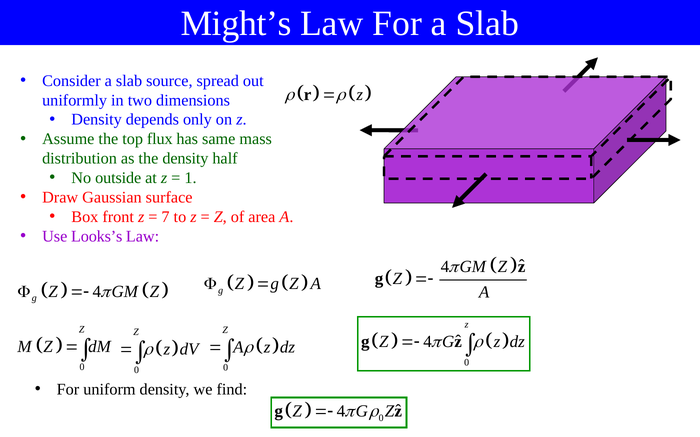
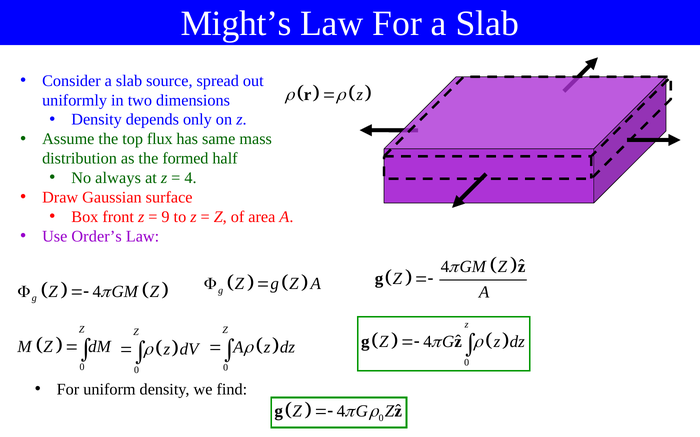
the density: density -> formed (185, 159)
outside: outside -> always (118, 178)
1: 1 -> 4 (190, 178)
7: 7 -> 9 (165, 217)
Looks’s: Looks’s -> Order’s (97, 237)
